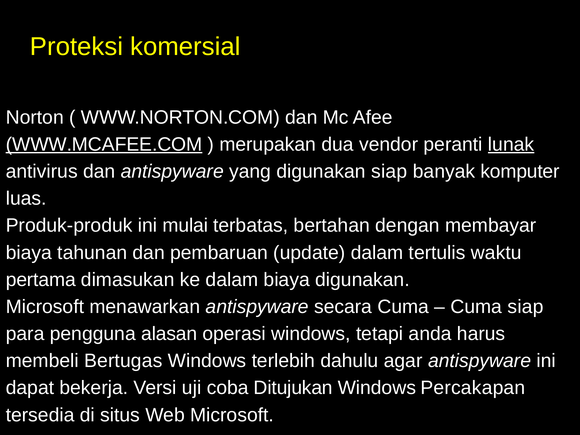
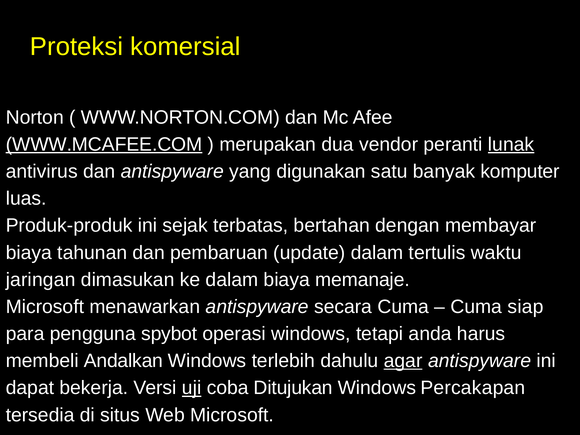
digunakan siap: siap -> satu (389, 171)
mulai: mulai -> sejak (185, 226)
pertama: pertama -> jaringan (41, 280)
biaya digunakan: digunakan -> memanaje (362, 280)
alasan: alasan -> spybot (169, 334)
Bertugas: Bertugas -> Andalkan (123, 361)
agar underline: none -> present (403, 361)
uji underline: none -> present (192, 388)
